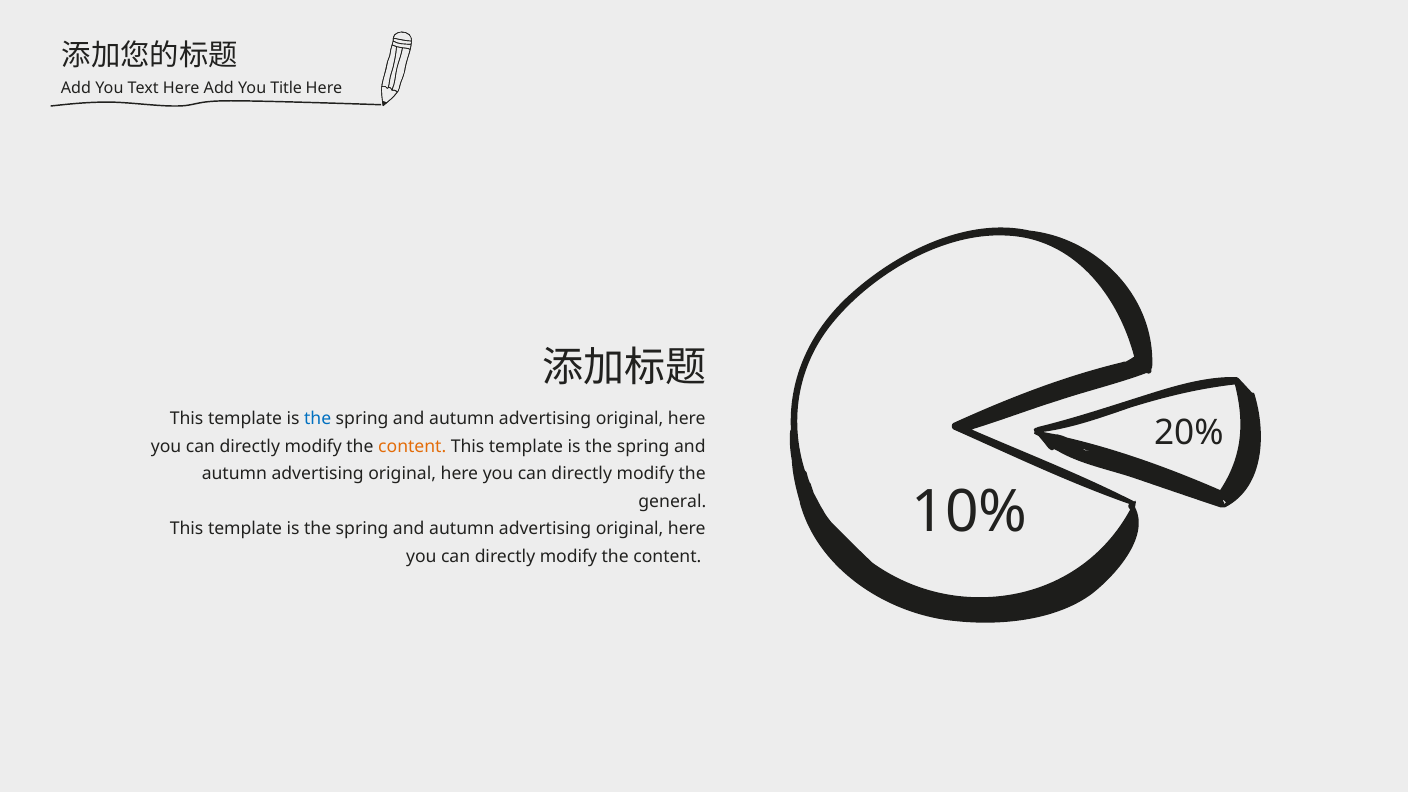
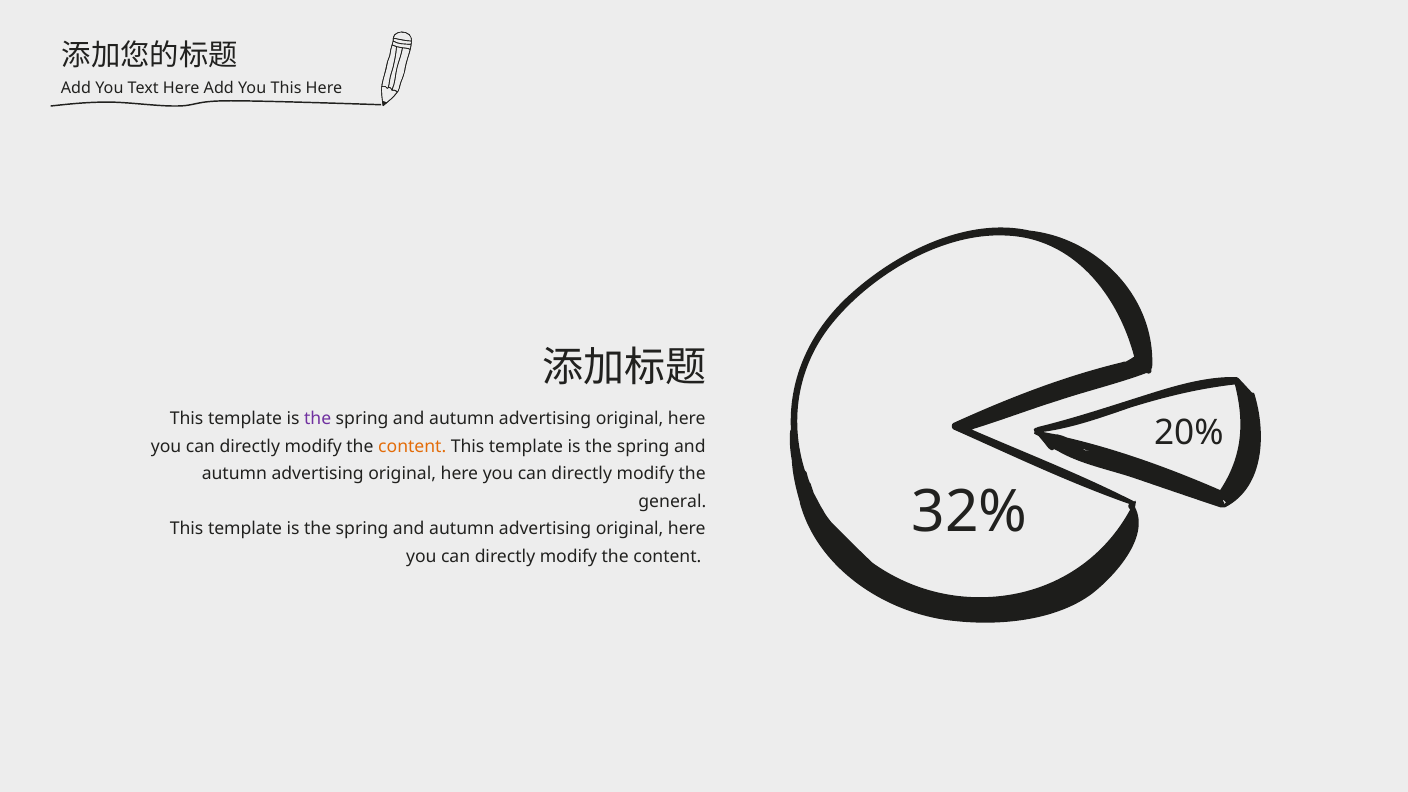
You Title: Title -> This (286, 88)
the colour: blue -> purple (318, 419)
10%: 10% -> 32% (969, 512)
